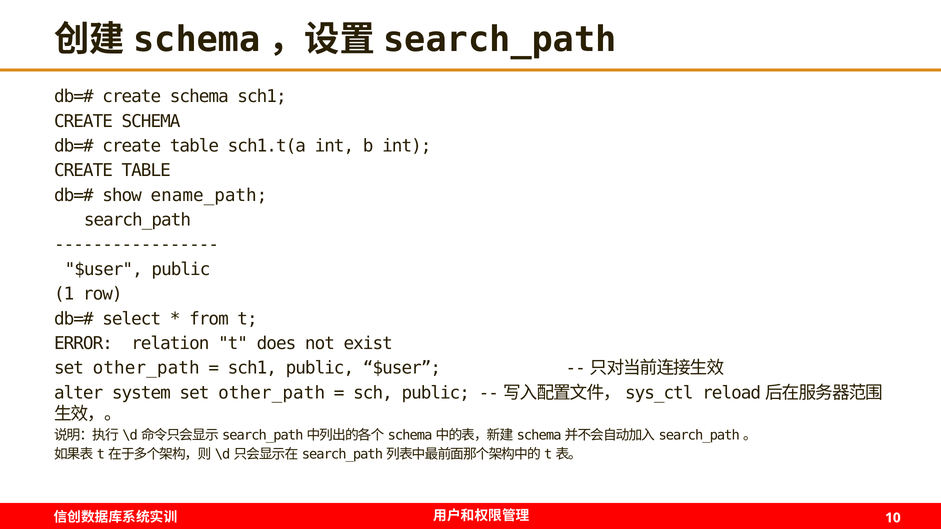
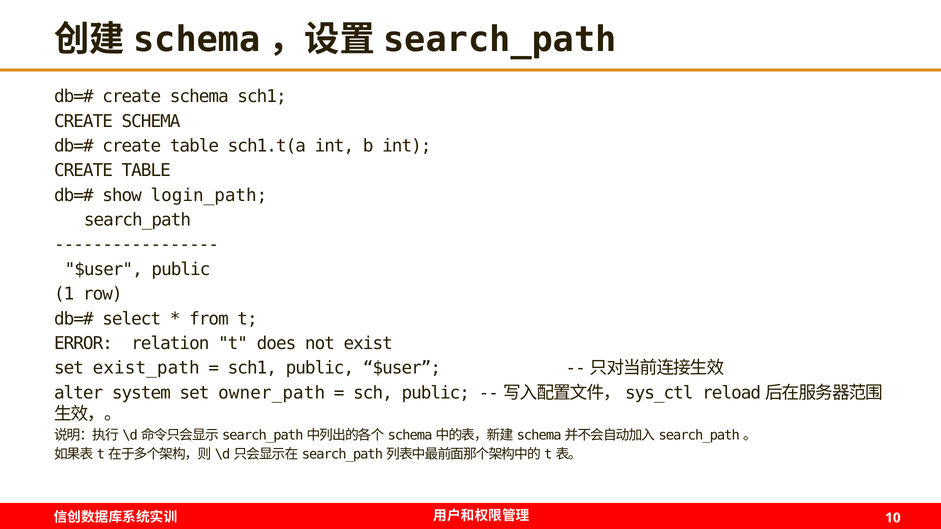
ename_path: ename_path -> login_path (209, 195)
other_path: other_path -> exist_path (146, 368)
system set other_path: other_path -> owner_path (272, 393)
